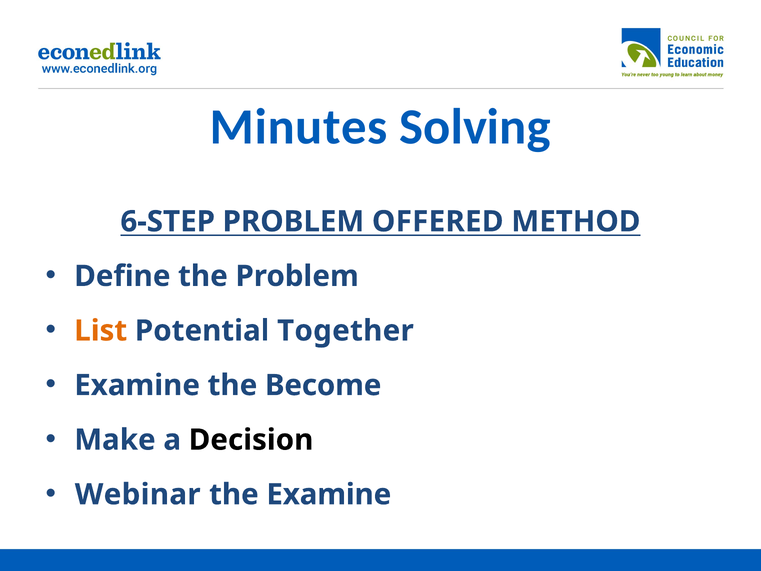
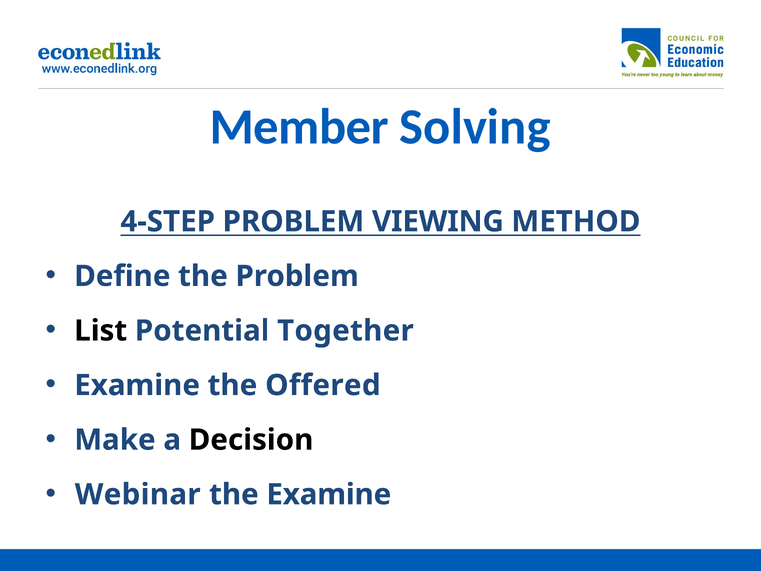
Minutes: Minutes -> Member (299, 127)
6-STEP: 6-STEP -> 4-STEP (168, 221)
OFFERED: OFFERED -> VIEWING (438, 221)
List colour: orange -> black (101, 331)
Become: Become -> Offered (323, 385)
